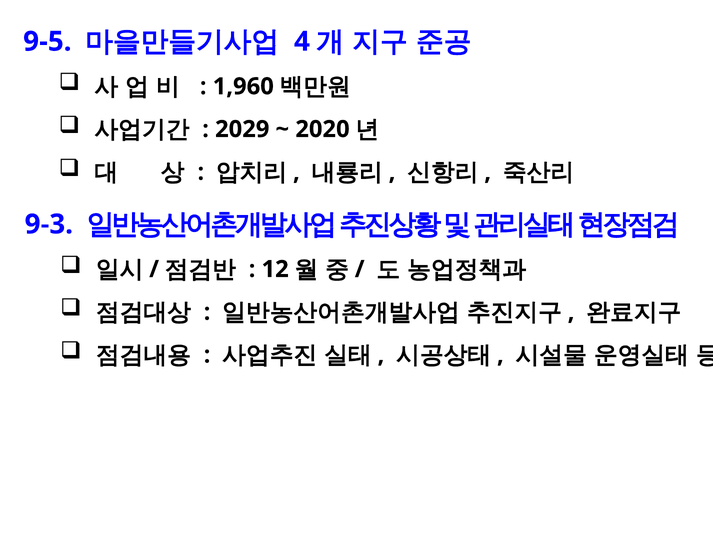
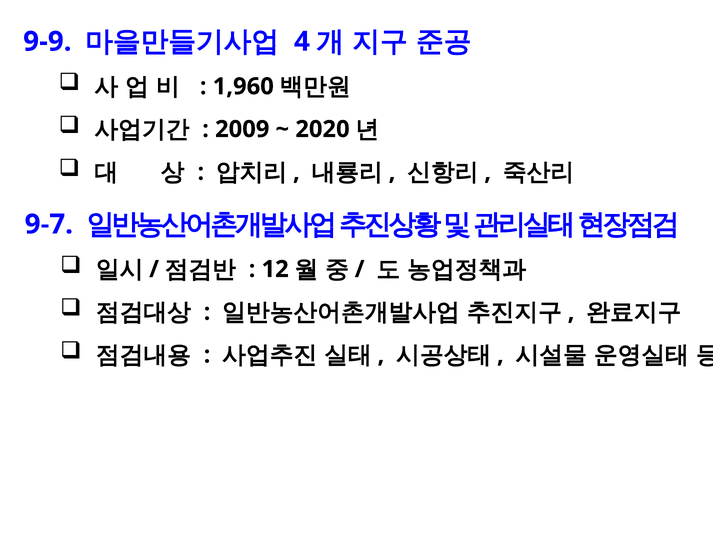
9-5: 9-5 -> 9-9 (47, 41)
2029: 2029 -> 2009 (242, 129)
9-3: 9-3 -> 9-7 (49, 224)
